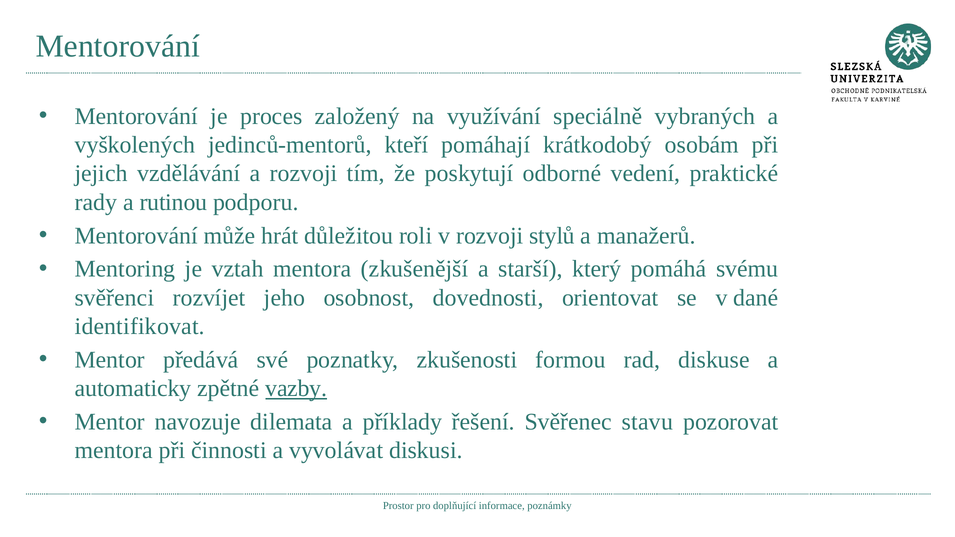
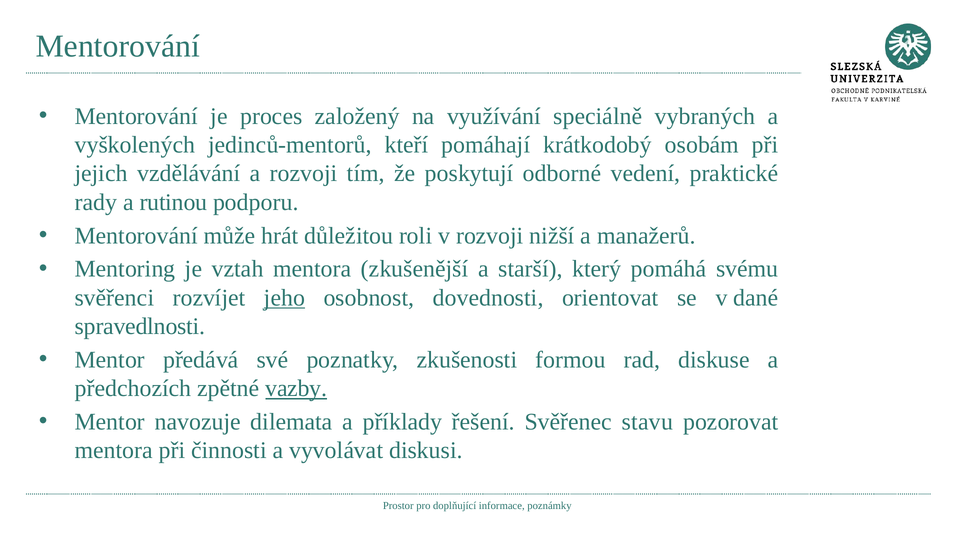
stylů: stylů -> nižší (552, 236)
jeho underline: none -> present (284, 298)
identifikovat: identifikovat -> spravedlnosti (140, 326)
automaticky: automaticky -> předchozích (133, 389)
